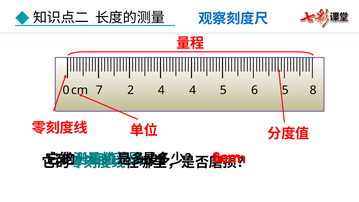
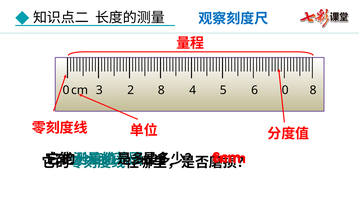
7: 7 -> 3 (99, 90)
2 4: 4 -> 8 (161, 90)
6 5: 5 -> 0 (285, 90)
